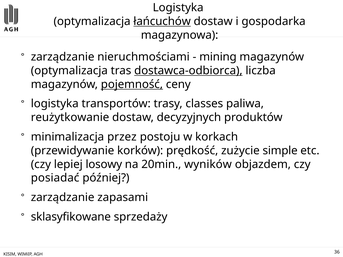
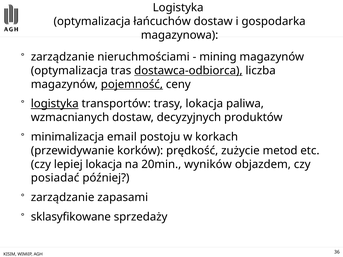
łańcuchów underline: present -> none (162, 21)
logistyka underline: none -> present (55, 104)
trasy classes: classes -> lokacja (204, 104)
reużytkowanie: reużytkowanie -> wzmacnianych (70, 118)
przez: przez -> email (122, 137)
simple: simple -> metod (280, 151)
lepiej losowy: losowy -> lokacja (104, 164)
